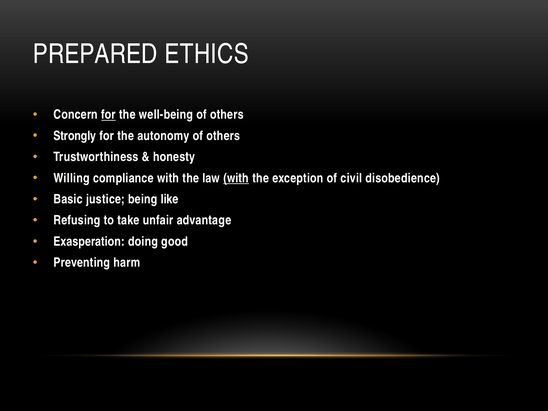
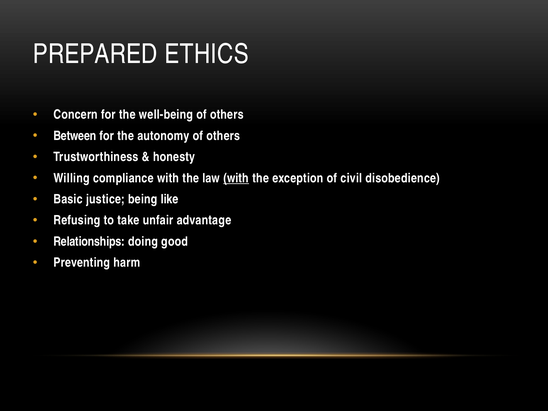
for underline: present -> none (108, 115)
Strongly: Strongly -> Between (75, 136)
Exasperation: Exasperation -> Relationships (89, 242)
